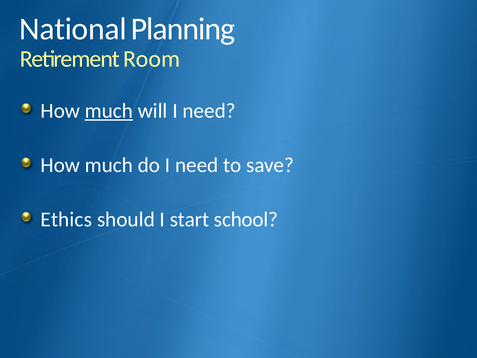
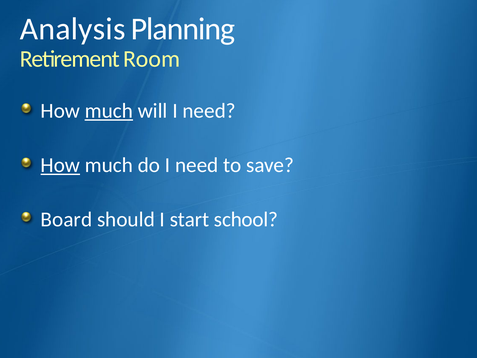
National: National -> Analysis (73, 29)
How underline: none -> present (60, 165)
Ethics: Ethics -> Board (66, 219)
